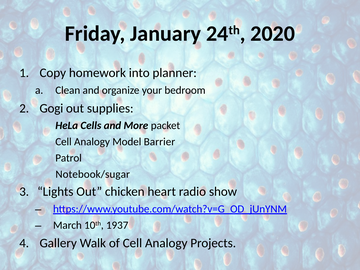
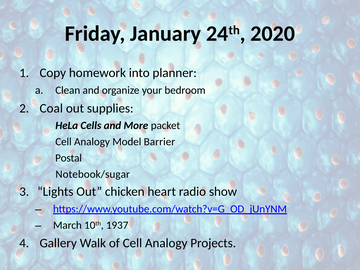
Gogi: Gogi -> Coal (51, 108)
Patrol: Patrol -> Postal (69, 158)
